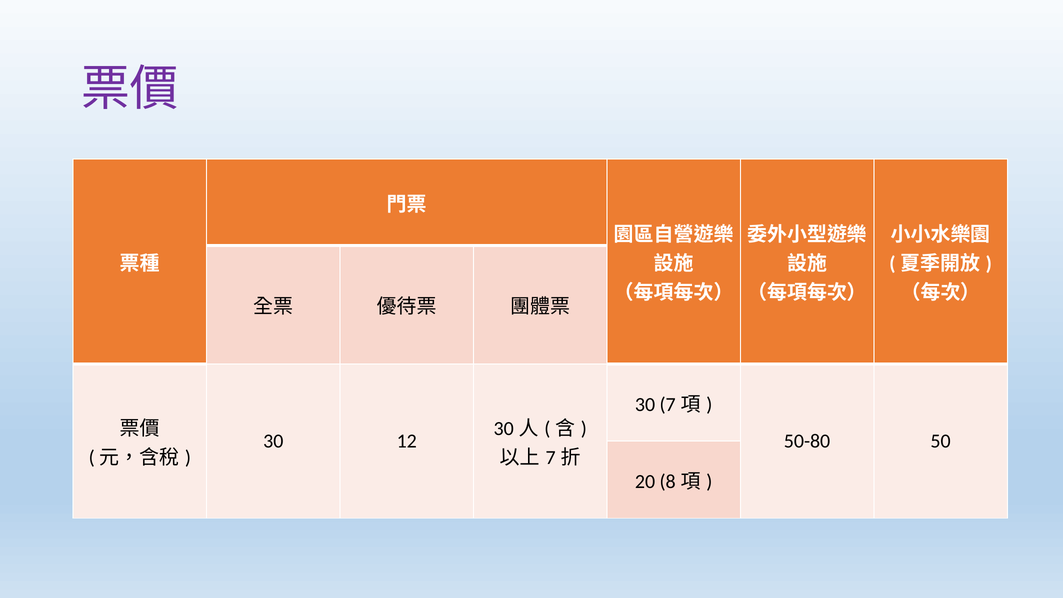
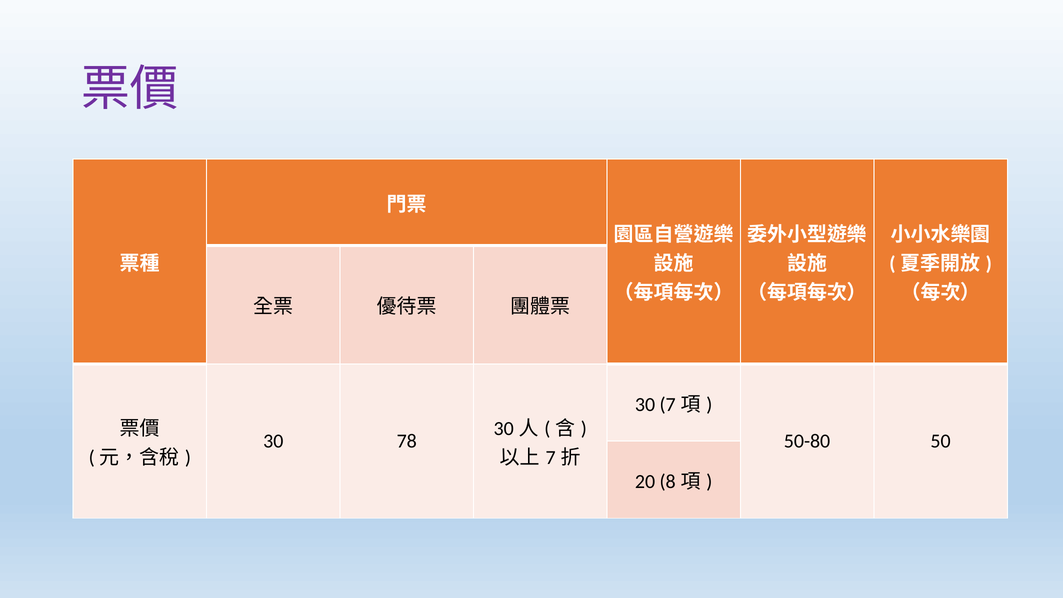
12: 12 -> 78 (407, 441)
